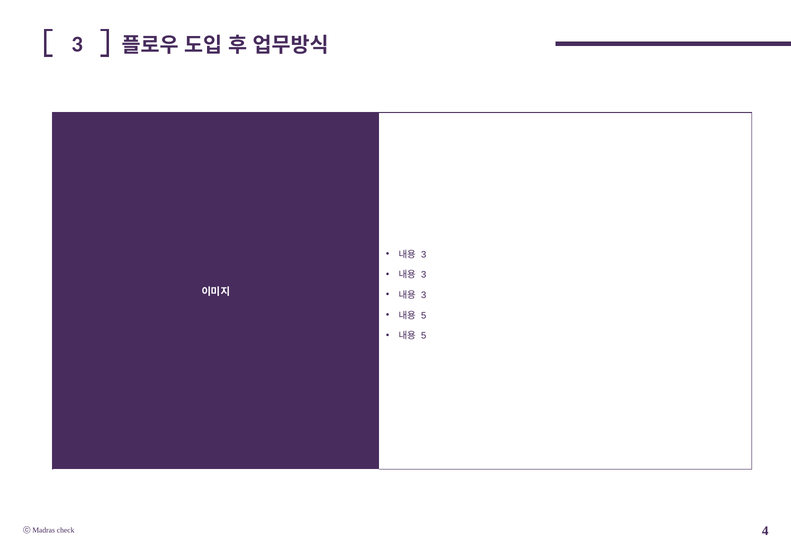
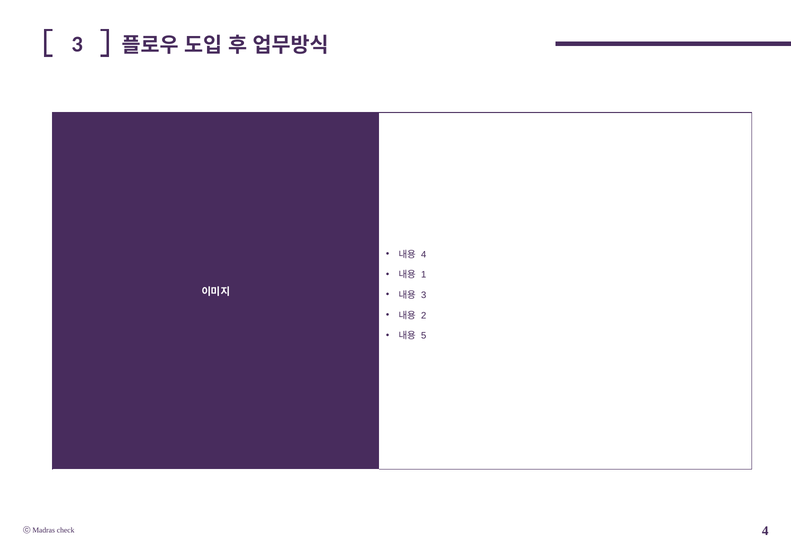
3: 3 -> 4 (424, 255)
3: 3 -> 1 (424, 275)
5: 5 -> 2 (424, 316)
